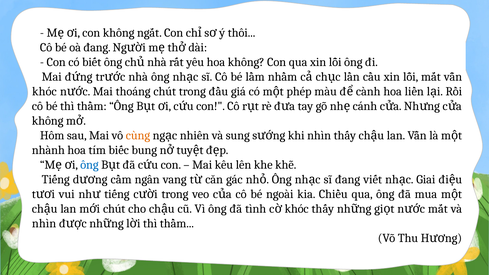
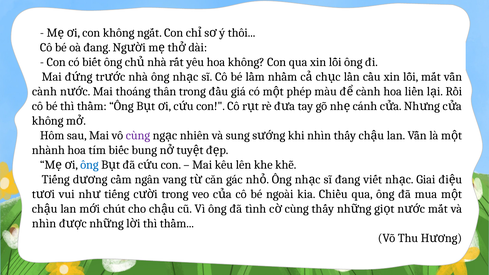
khóc: khóc -> cành (44, 91)
thoáng chút: chút -> thân (165, 91)
cùng colour: orange -> purple (138, 135)
khóc: khóc -> cùng (297, 209)
